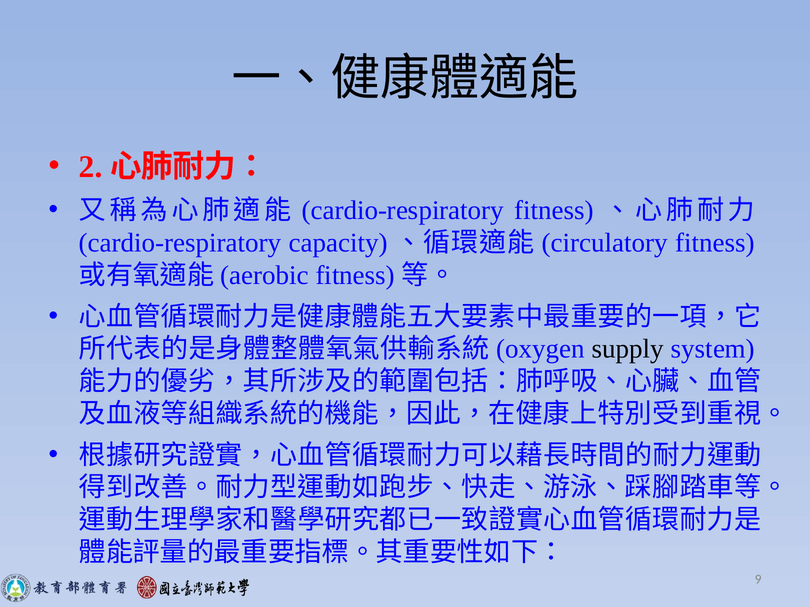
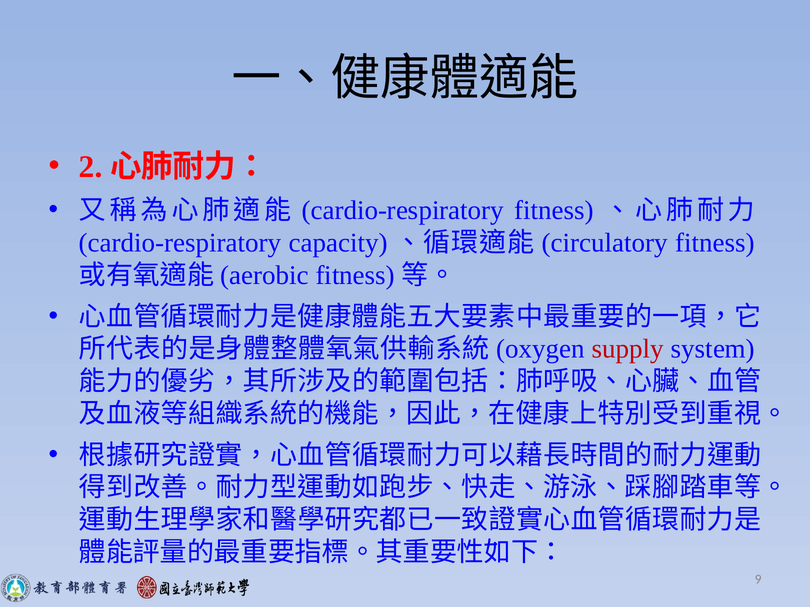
supply colour: black -> red (628, 349)
